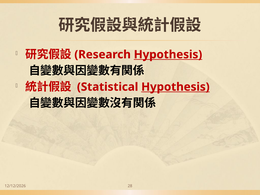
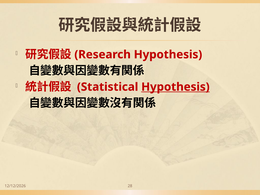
Hypothesis underline: present -> none (168, 55)
